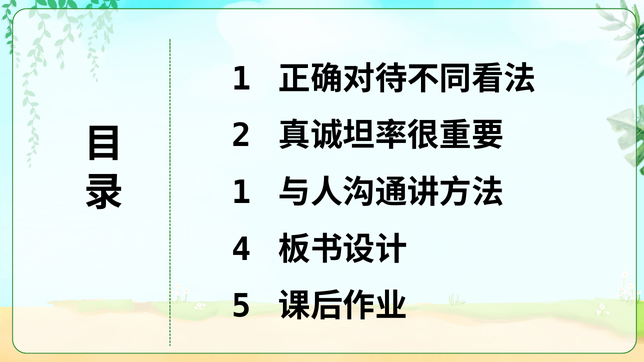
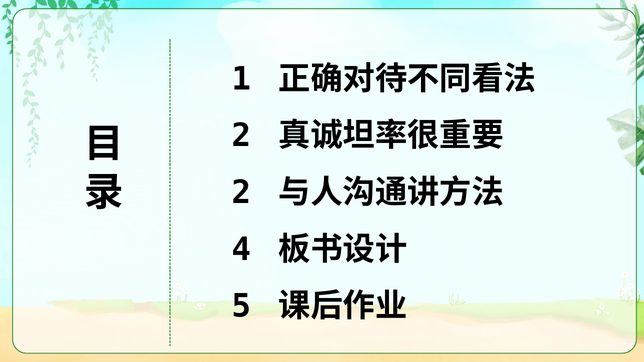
1: 1 -> 2 (242, 193)
